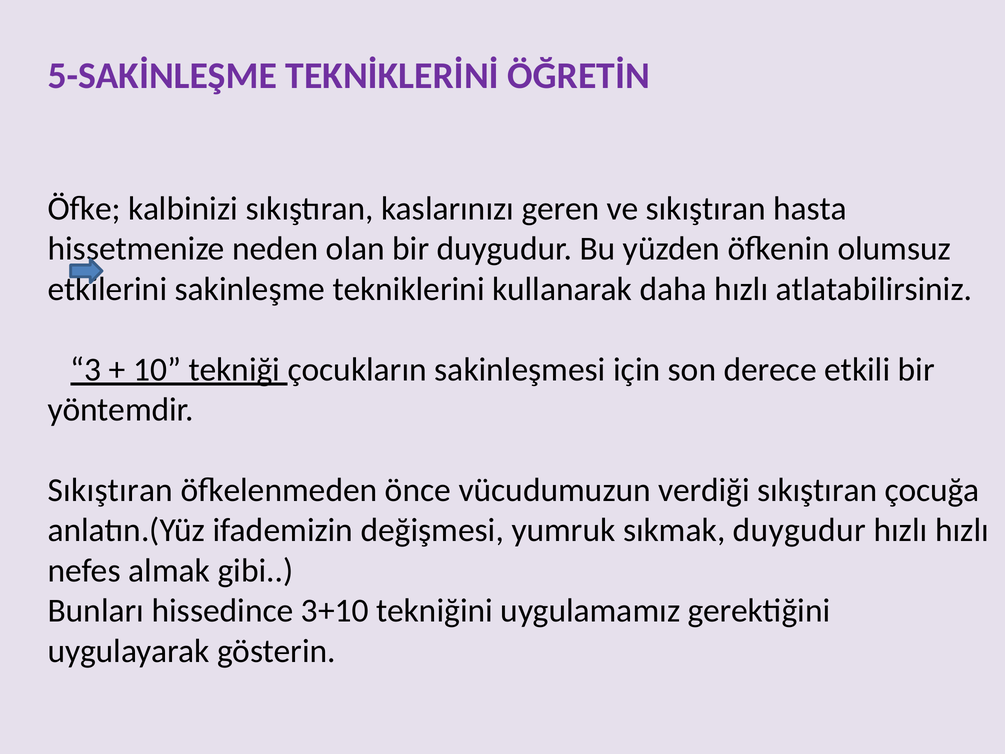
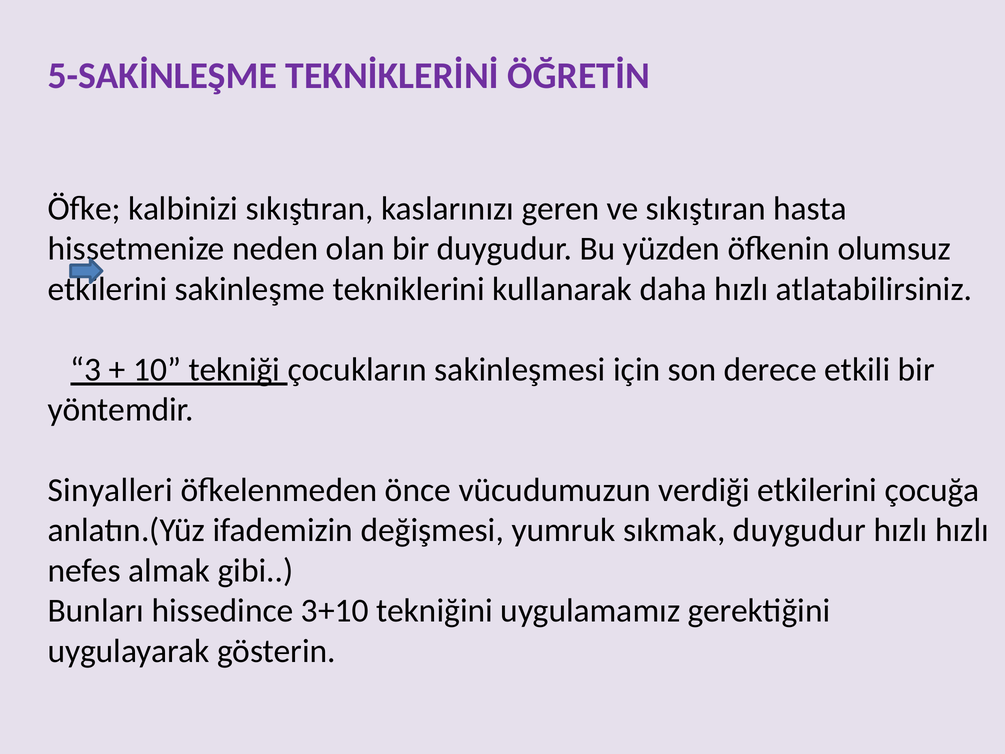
Sıkıştıran: Sıkıştıran -> Sinyalleri (110, 490)
verdiği sıkıştıran: sıkıştıran -> etkilerini (817, 490)
